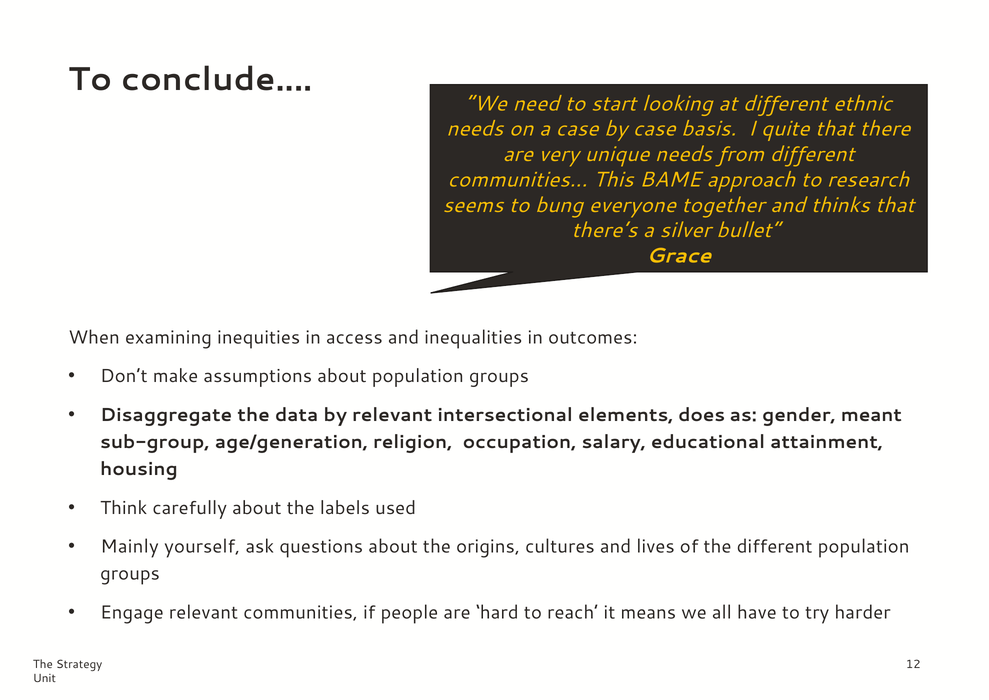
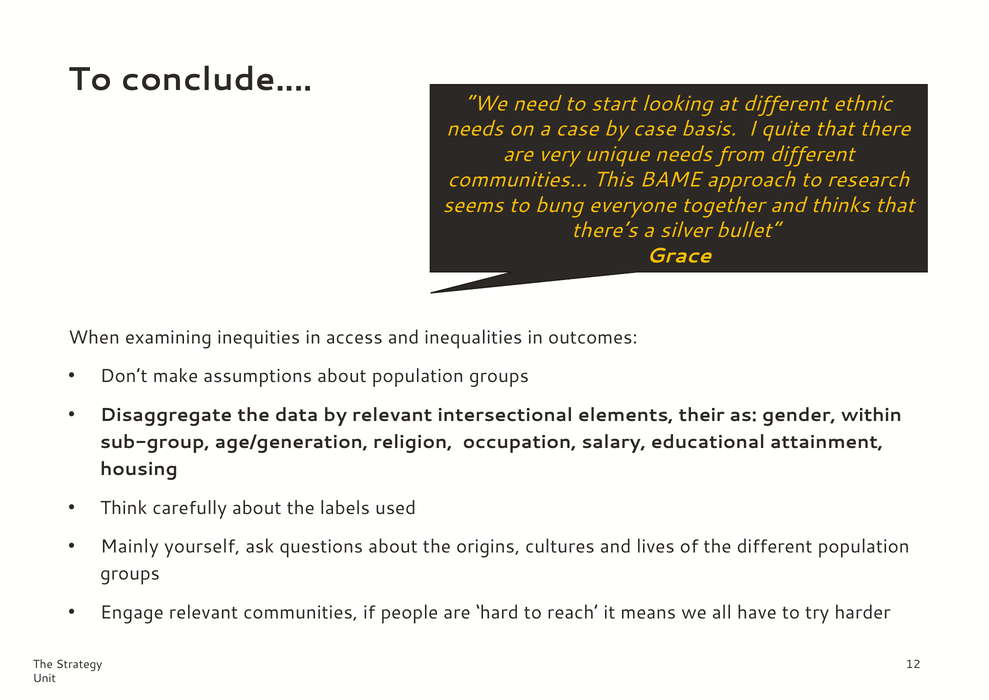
does: does -> their (702, 415)
meant: meant -> within (871, 415)
